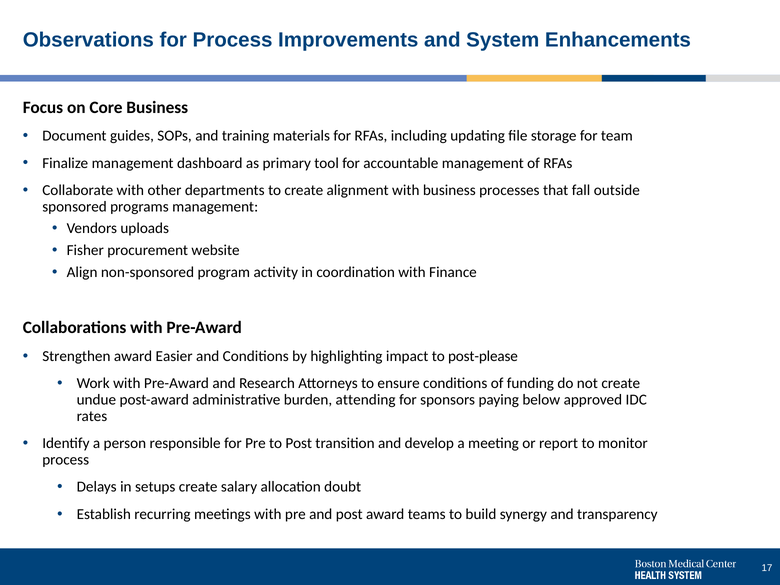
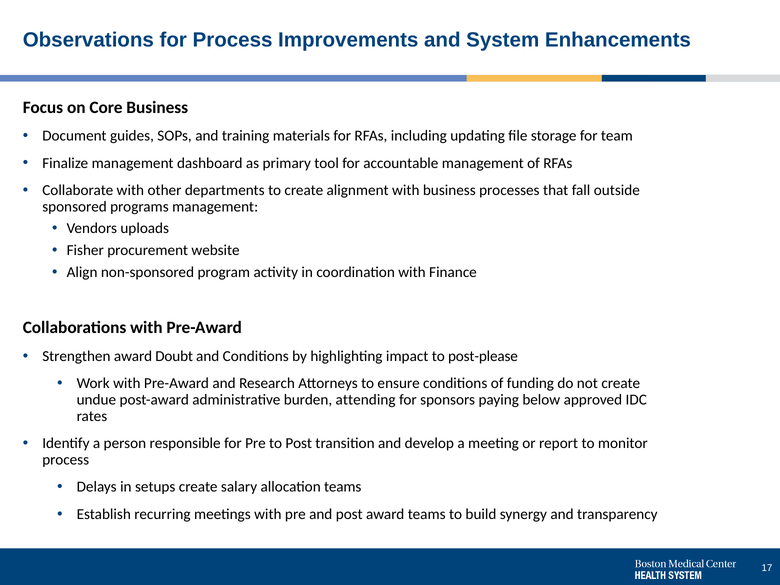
Easier: Easier -> Doubt (174, 356)
allocation doubt: doubt -> teams (343, 487)
